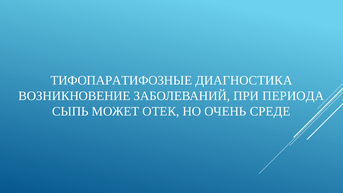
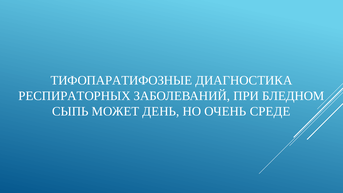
ВОЗНИКНОВЕНИЕ: ВОЗНИКНОВЕНИЕ -> РЕСПИРАТОРНЫХ (74, 96)
ПЕРИОДА: ПЕРИОДА -> БЛЕДНОМ (293, 96)
ОТЕК: ОТЕК -> ДЕНЬ (161, 111)
